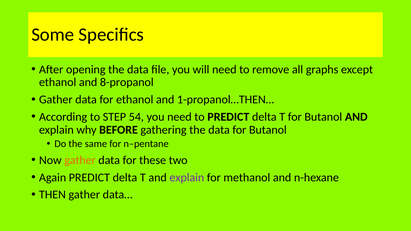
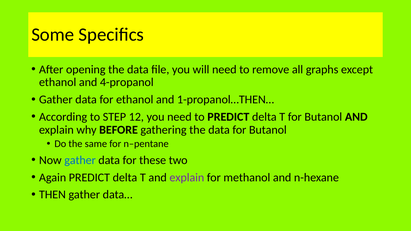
8-propanol: 8-propanol -> 4-propanol (127, 82)
54: 54 -> 12 (136, 117)
gather colour: orange -> blue (80, 160)
